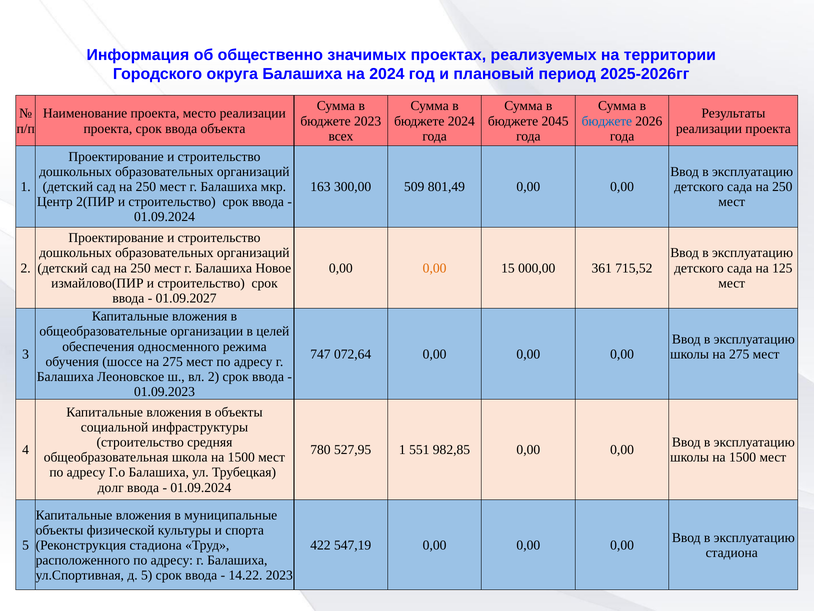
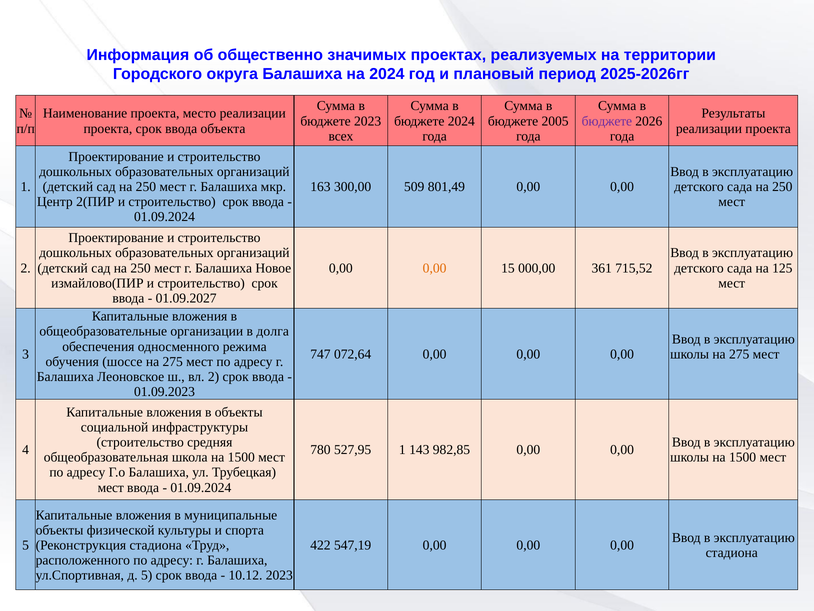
2045: 2045 -> 2005 (555, 121)
бюджете colour: blue -> purple (607, 121)
целей: целей -> долга (273, 331)
551: 551 -> 143 (419, 449)
долг: долг -> мест (111, 487)
14.22: 14.22 -> 10.12 (245, 575)
